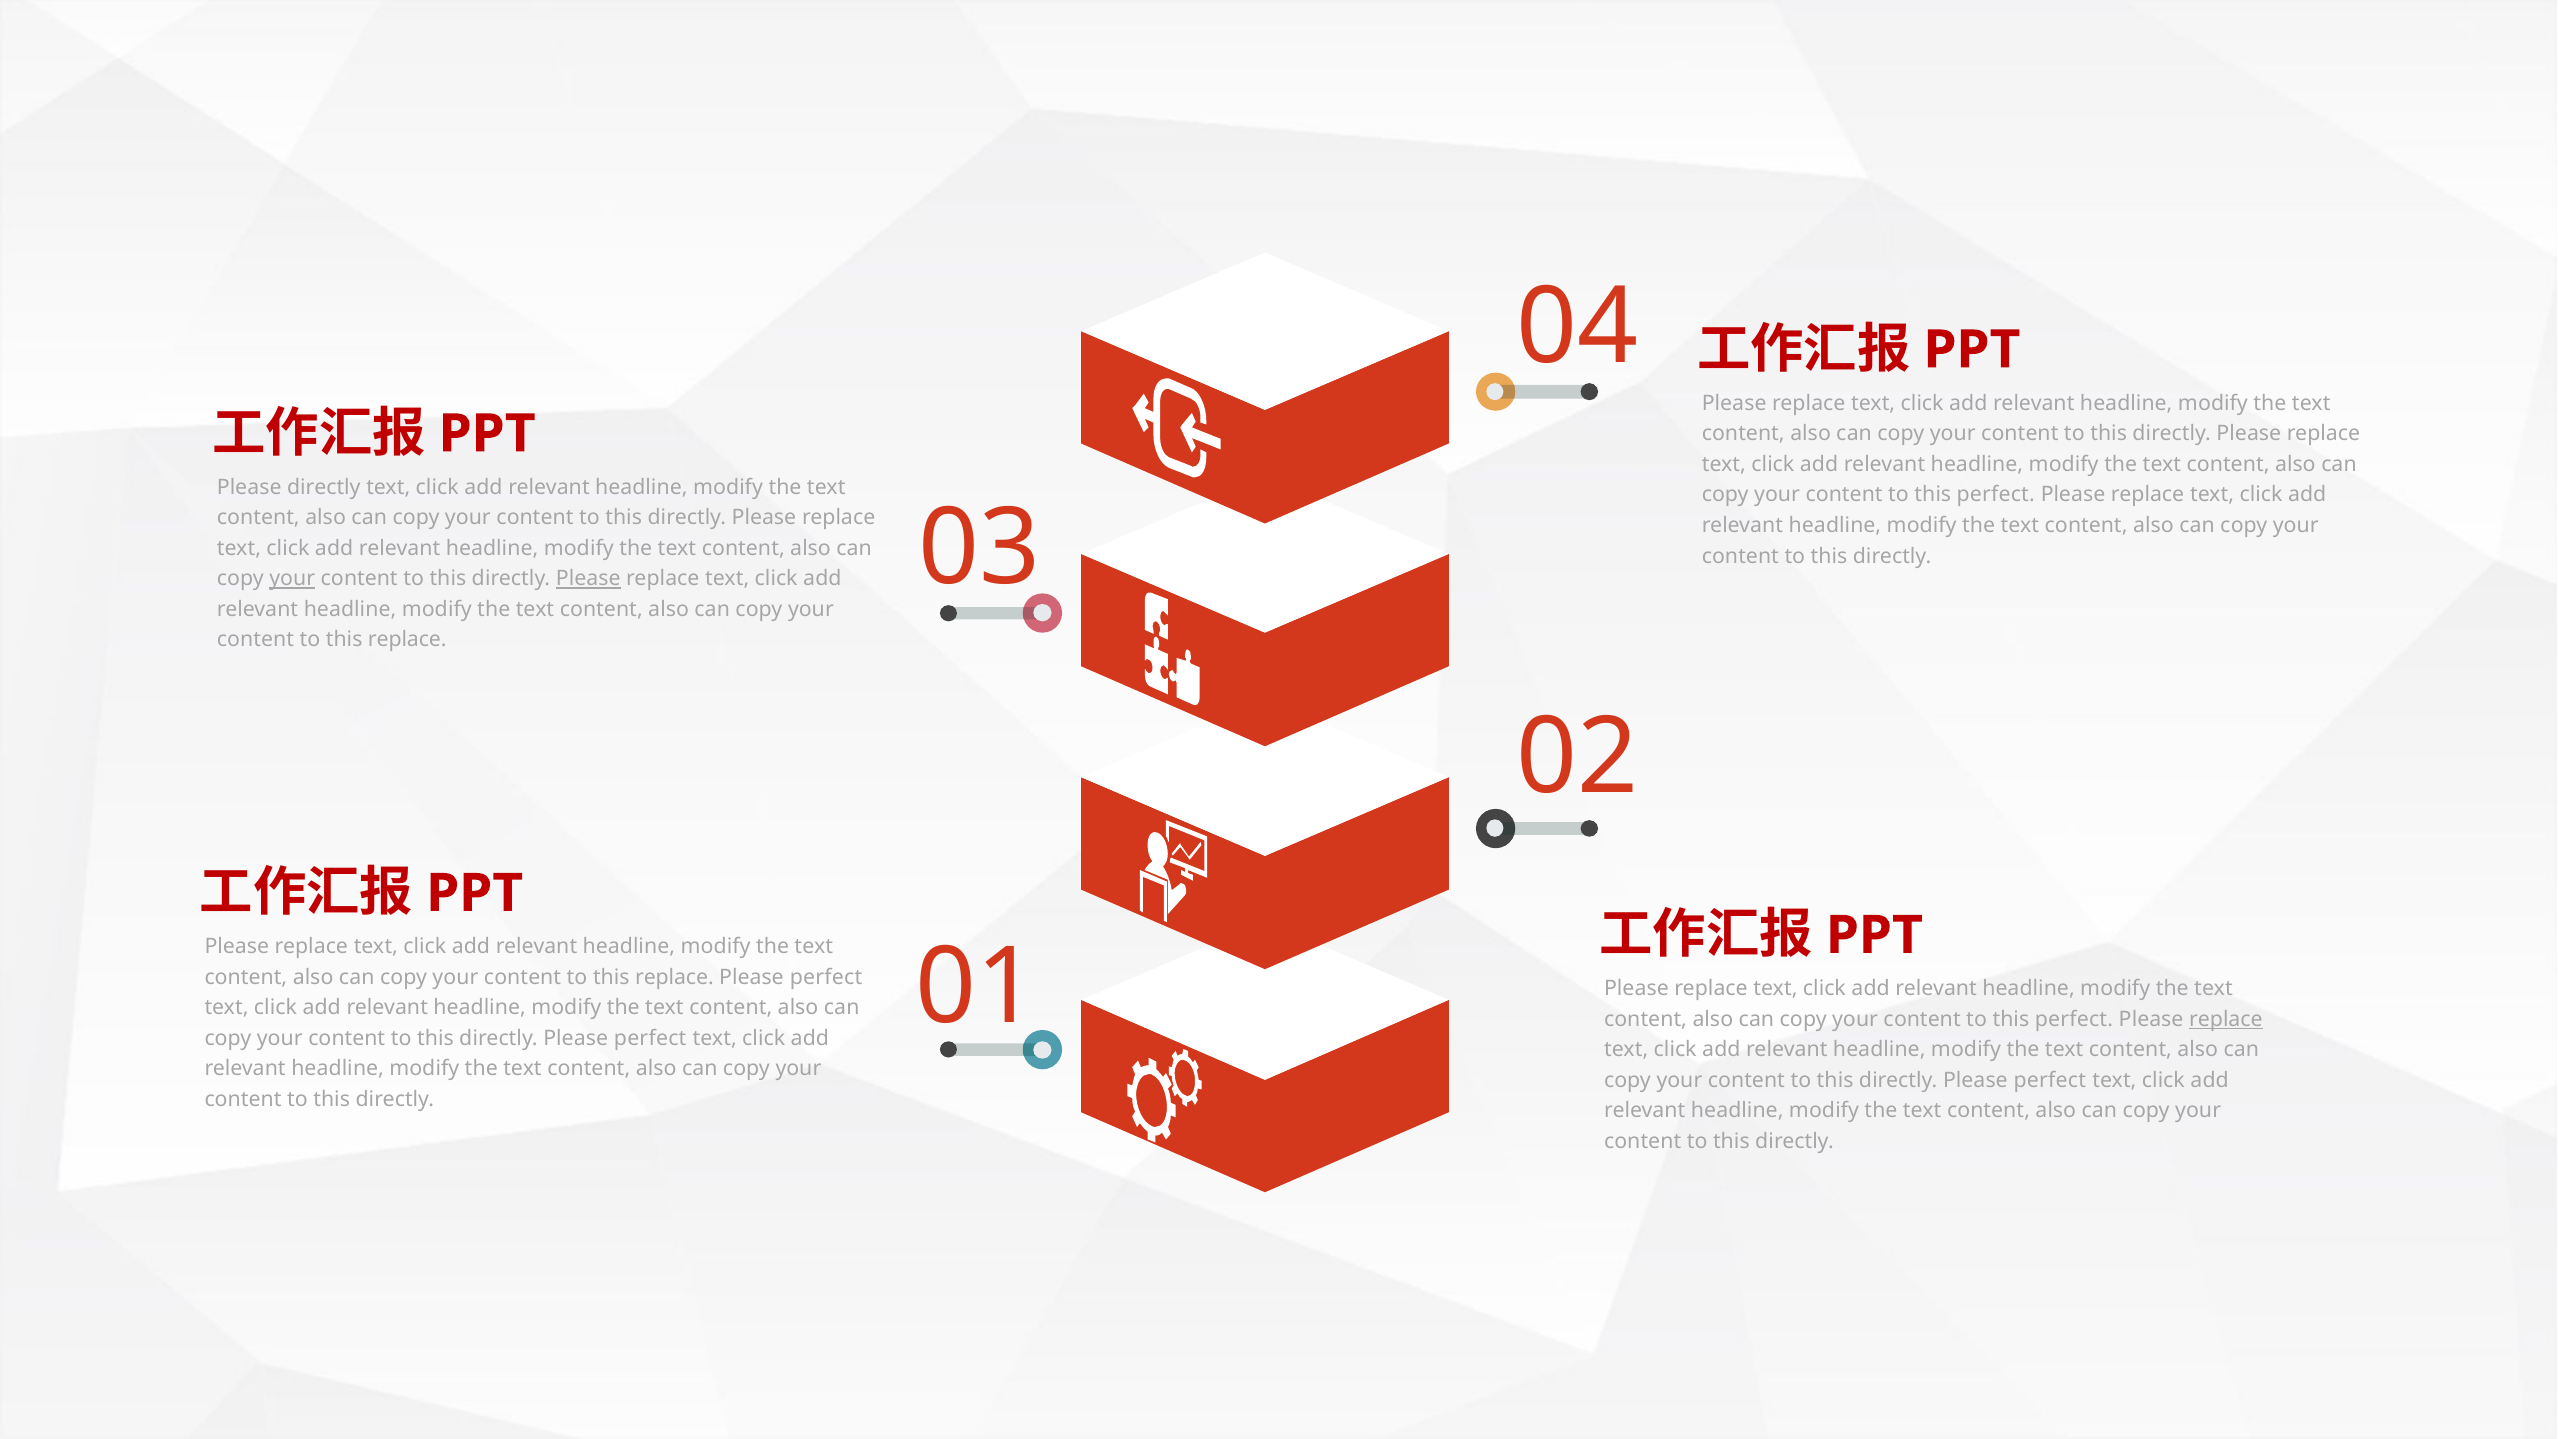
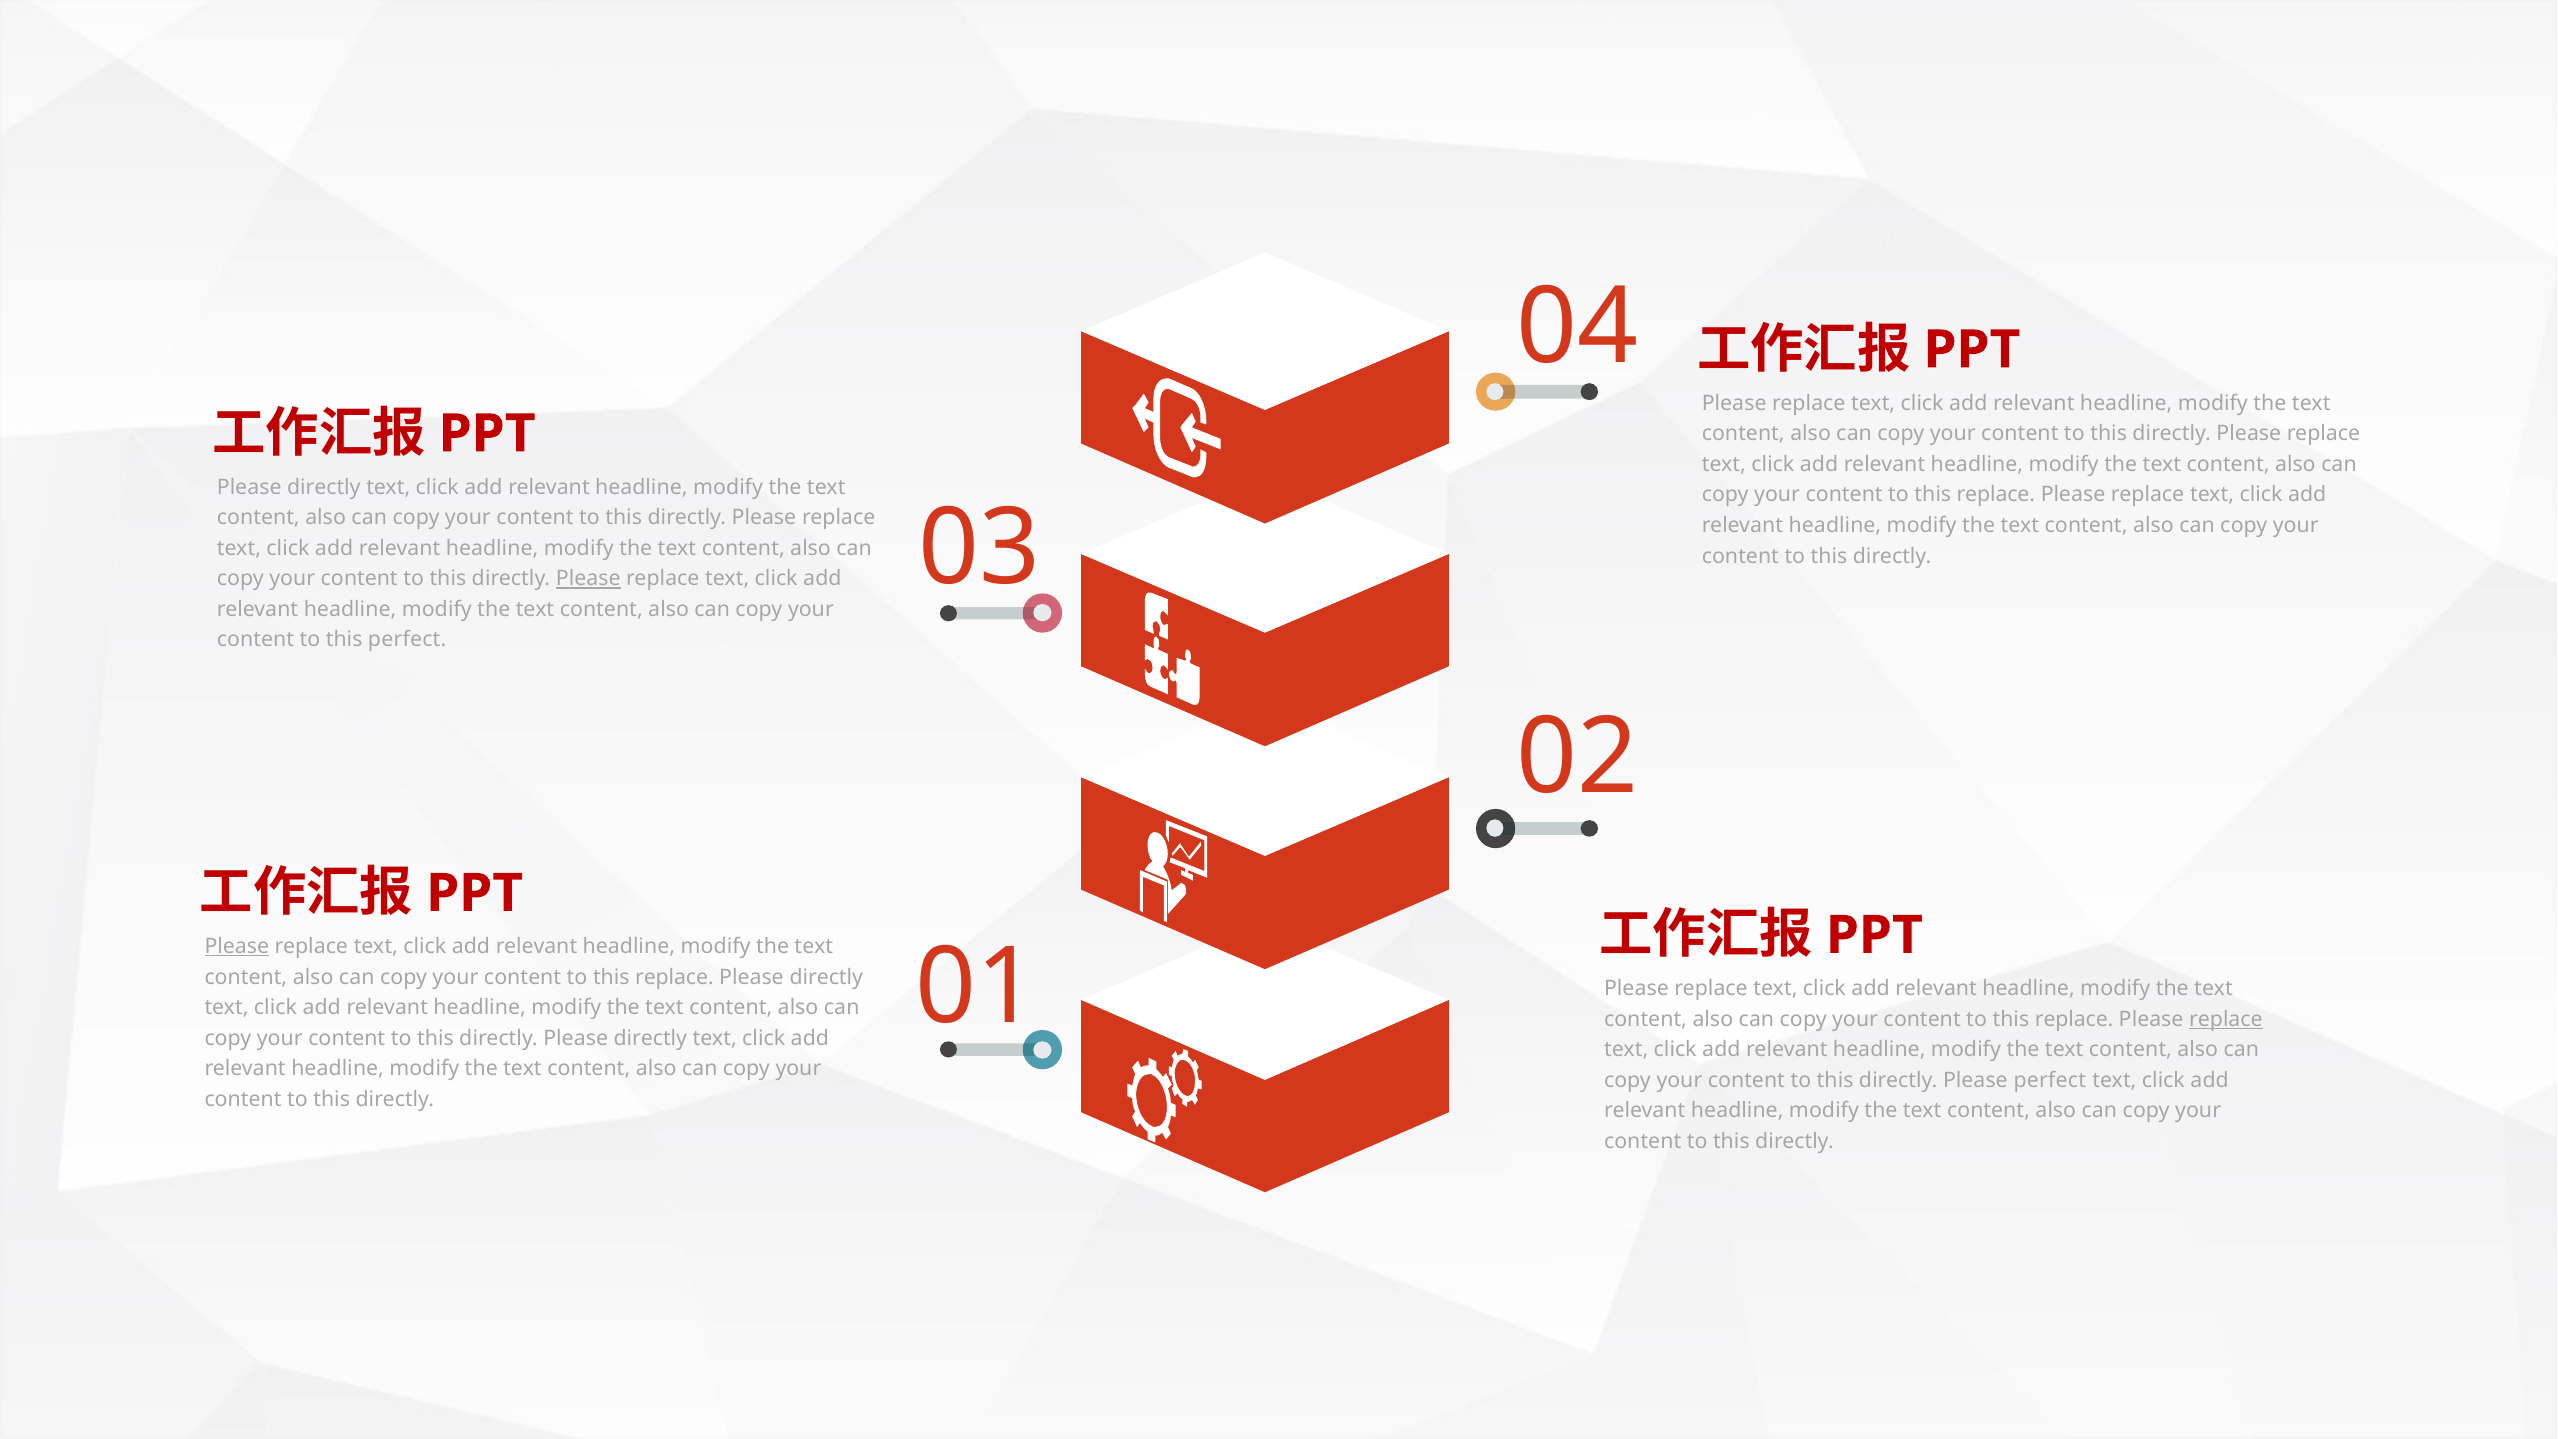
perfect: perfect -> replace (1996, 495)
your underline: present -> none (292, 579)
replace: replace -> perfect (407, 640)
Please underline: none -> present (237, 946)
perfect: perfect -> directly (826, 977)
perfect: perfect -> replace (2074, 1019)
perfect: perfect -> directly (650, 1038)
